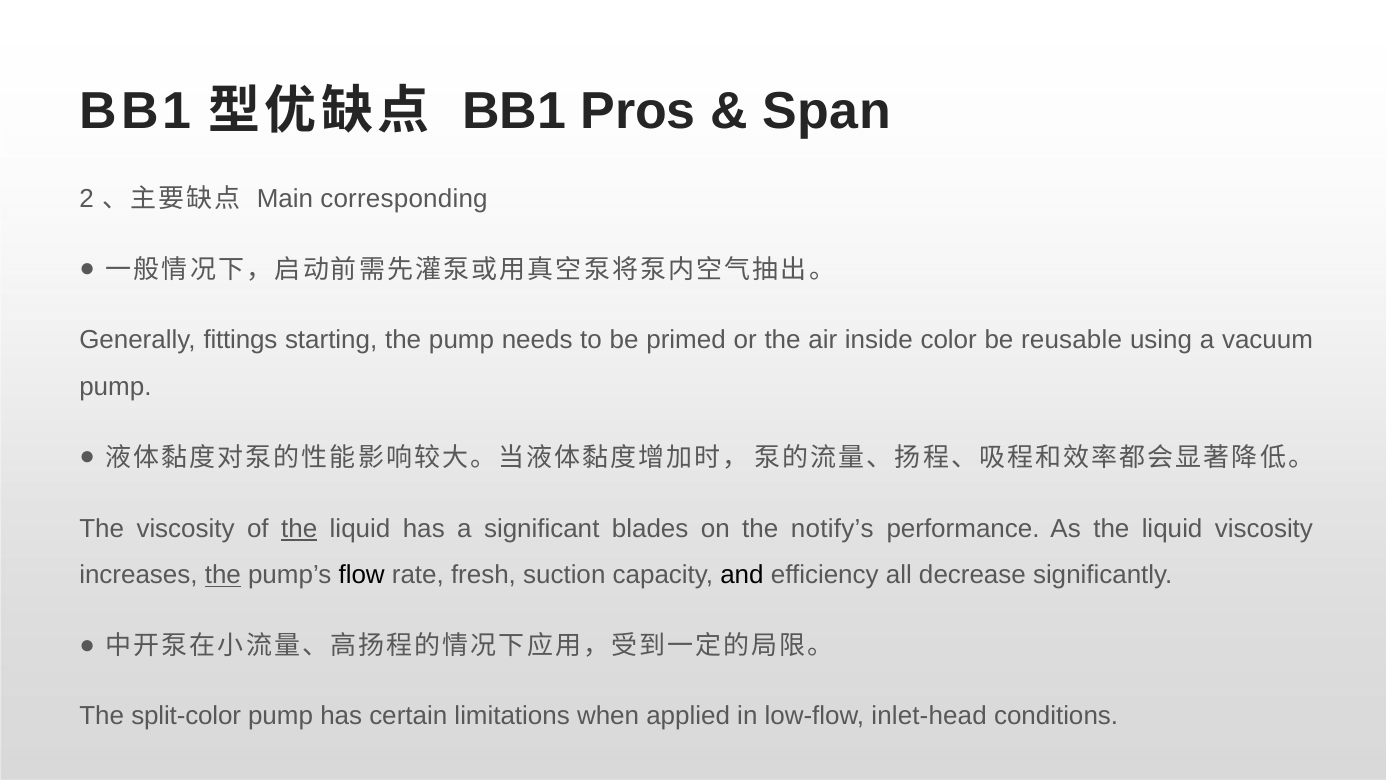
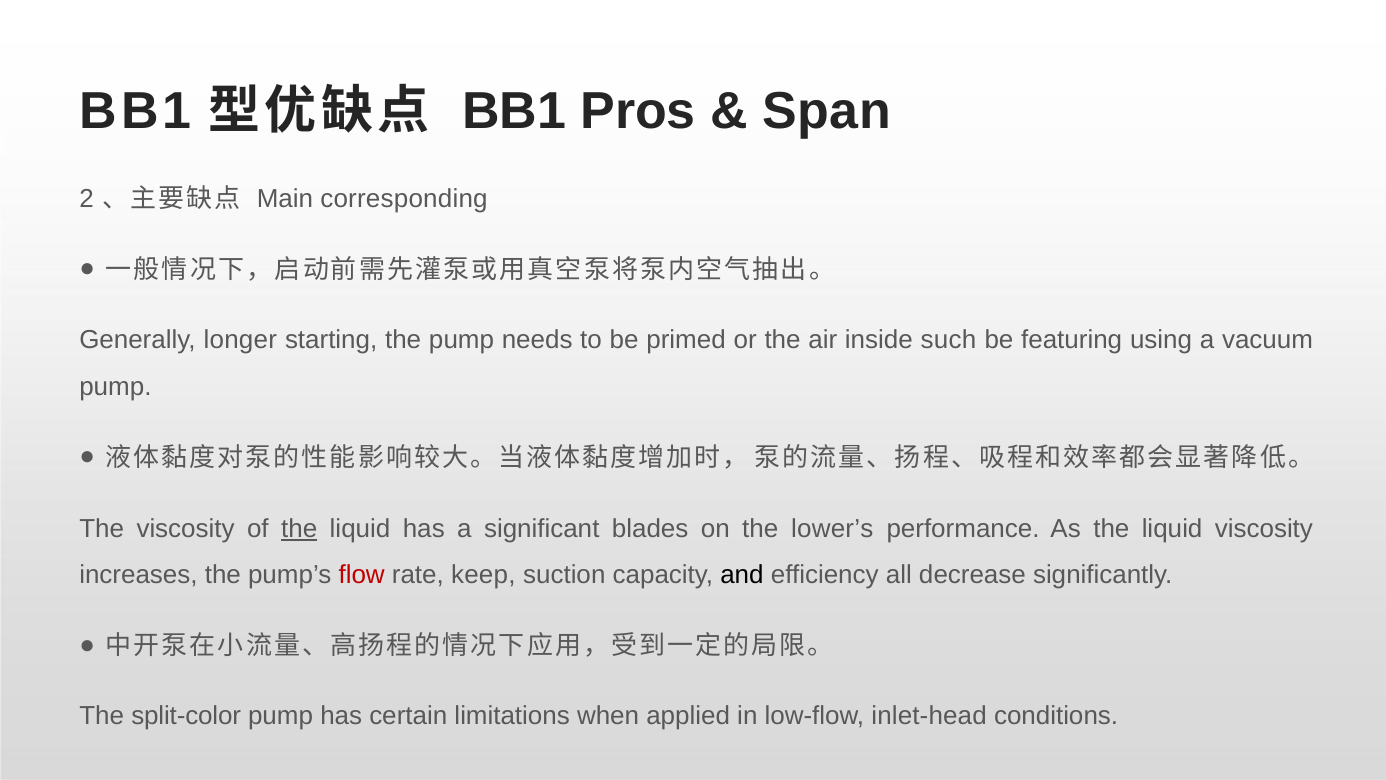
fittings: fittings -> longer (240, 340)
color: color -> such (949, 340)
reusable: reusable -> featuring (1072, 340)
notify’s: notify’s -> lower’s (832, 528)
the underline: present -> none (223, 575)
flow colour: black -> red (362, 575)
fresh: fresh -> keep (483, 575)
